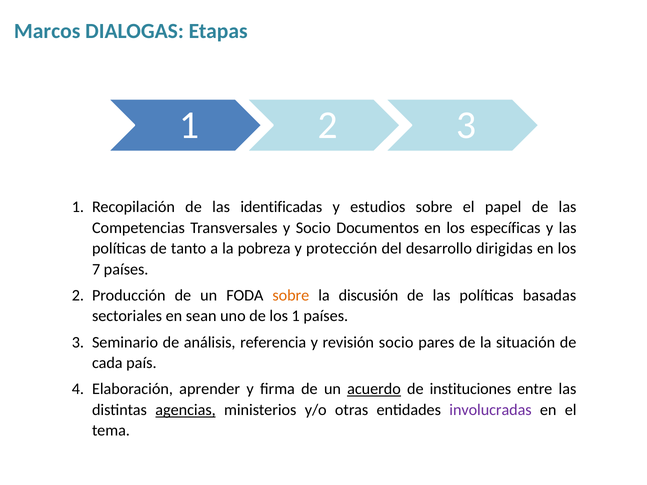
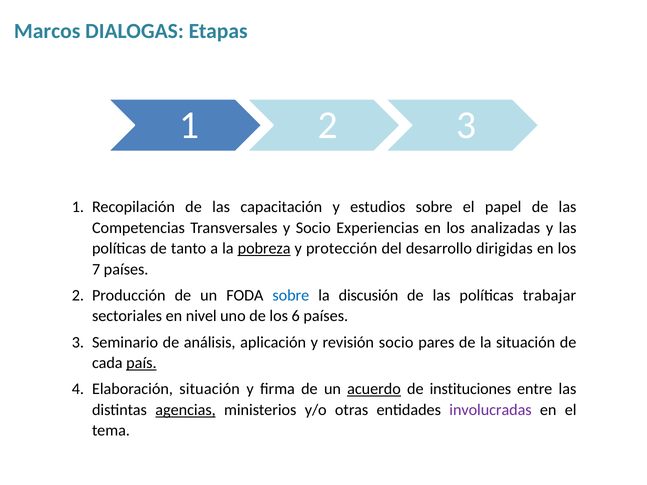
identificadas: identificadas -> capacitación (281, 207)
Documentos: Documentos -> Experiencias (378, 228)
específicas: específicas -> analizadas (505, 228)
pobreza underline: none -> present (264, 249)
sobre colour: orange -> blue (291, 295)
basadas: basadas -> trabajar (549, 295)
sean: sean -> nivel (201, 316)
los 1: 1 -> 6 (296, 316)
referencia: referencia -> aplicación (273, 342)
país underline: none -> present (141, 363)
Elaboración aprender: aprender -> situación (210, 389)
